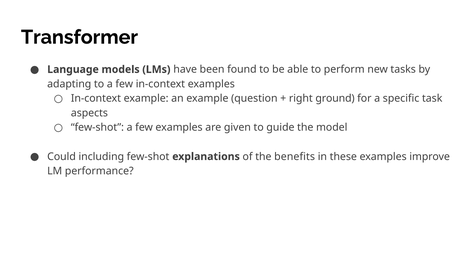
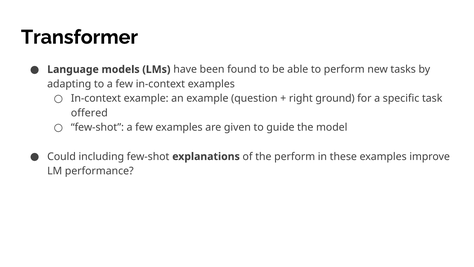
aspects: aspects -> offered (89, 113)
the benefits: benefits -> perform (295, 156)
